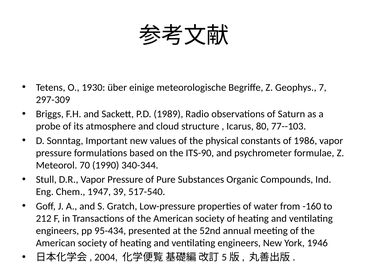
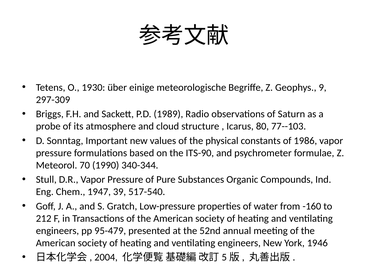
7: 7 -> 9 (323, 87)
95-434: 95-434 -> 95-479 (110, 231)
